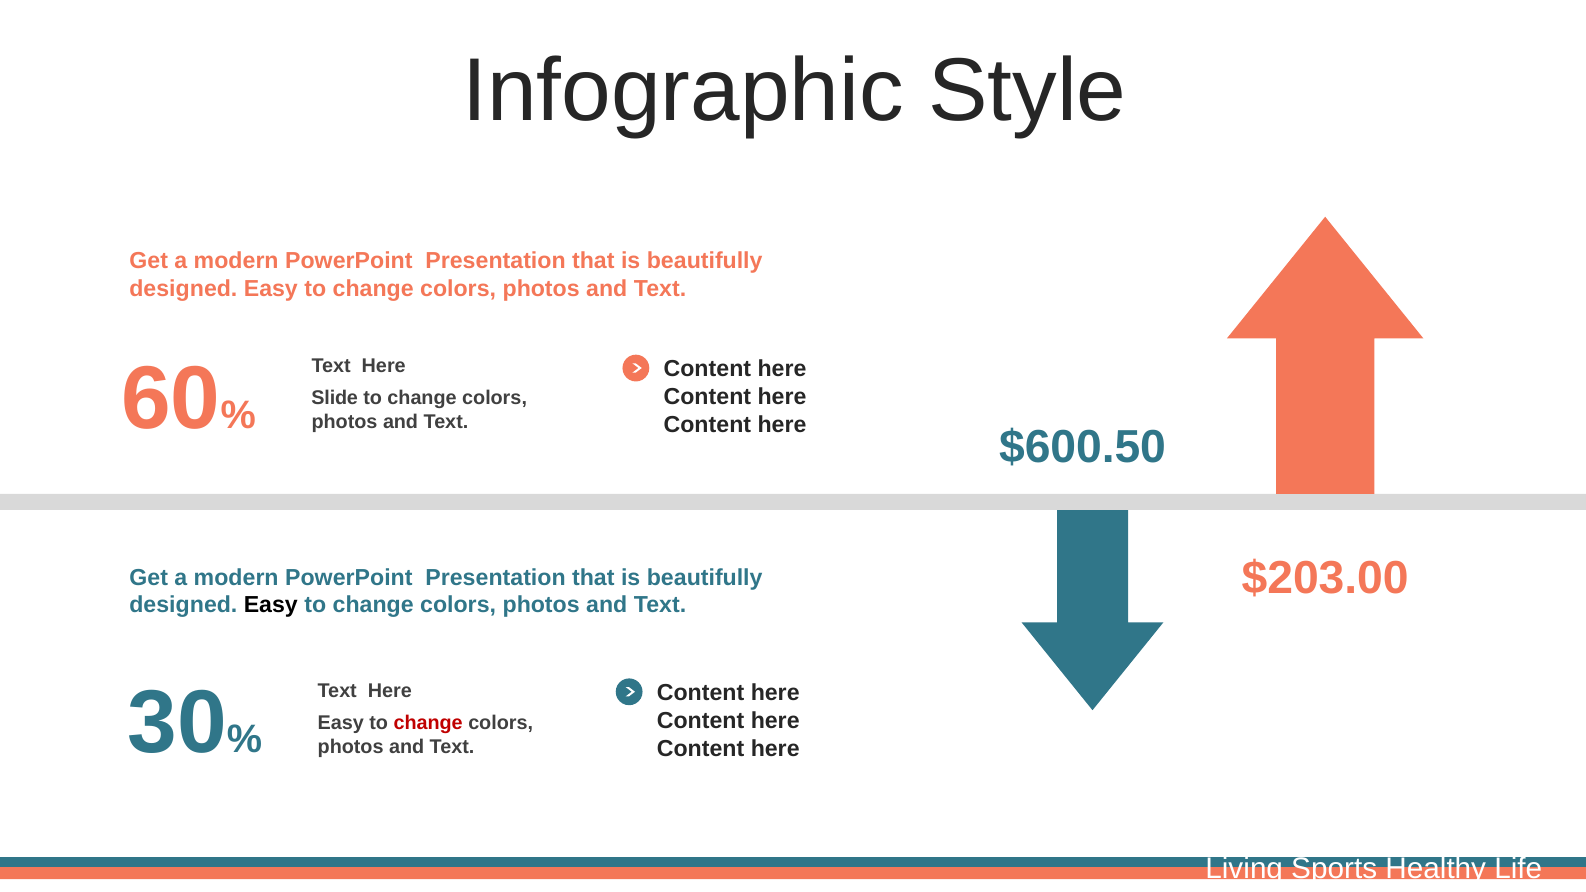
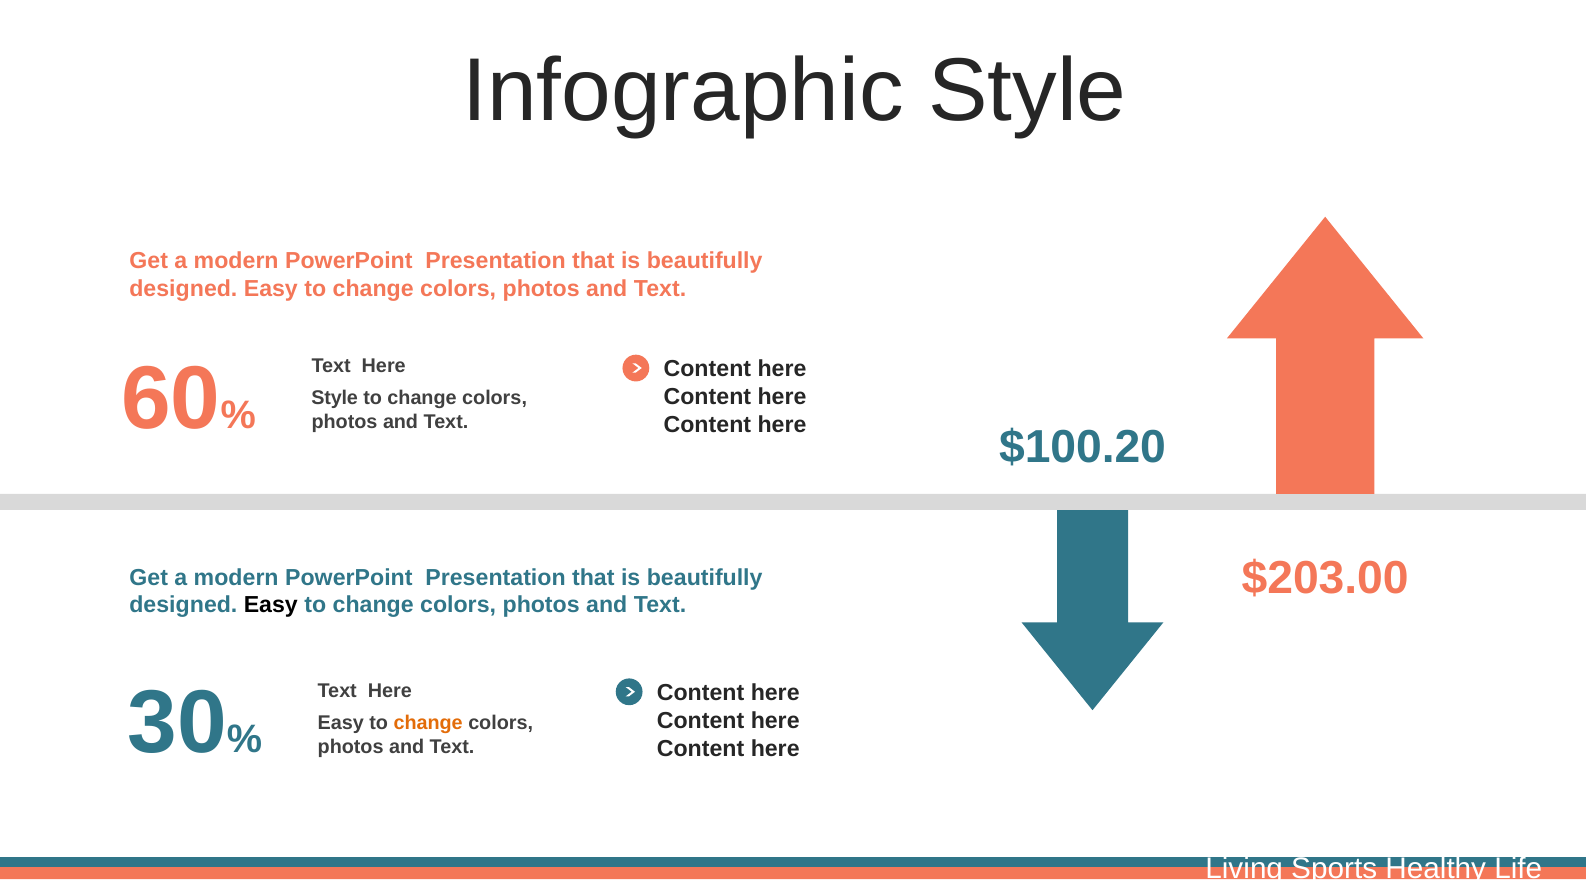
Slide: Slide -> Style (335, 398)
$600.50: $600.50 -> $100.20 (1083, 447)
change colour: red -> orange (428, 723)
